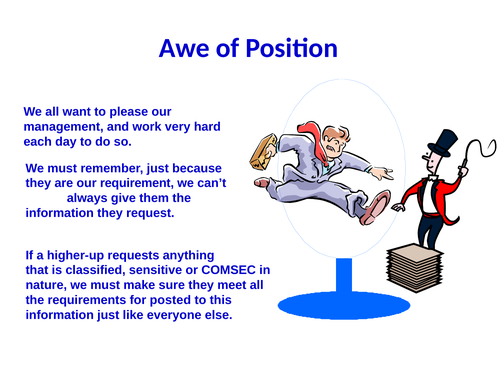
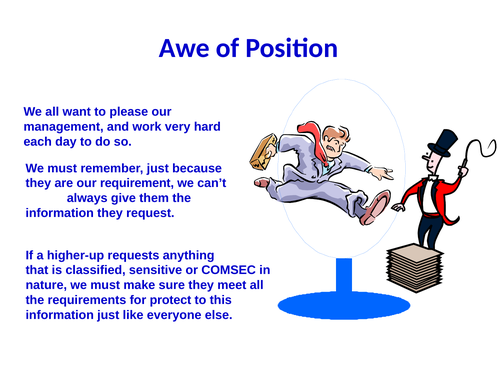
posted: posted -> protect (170, 300)
